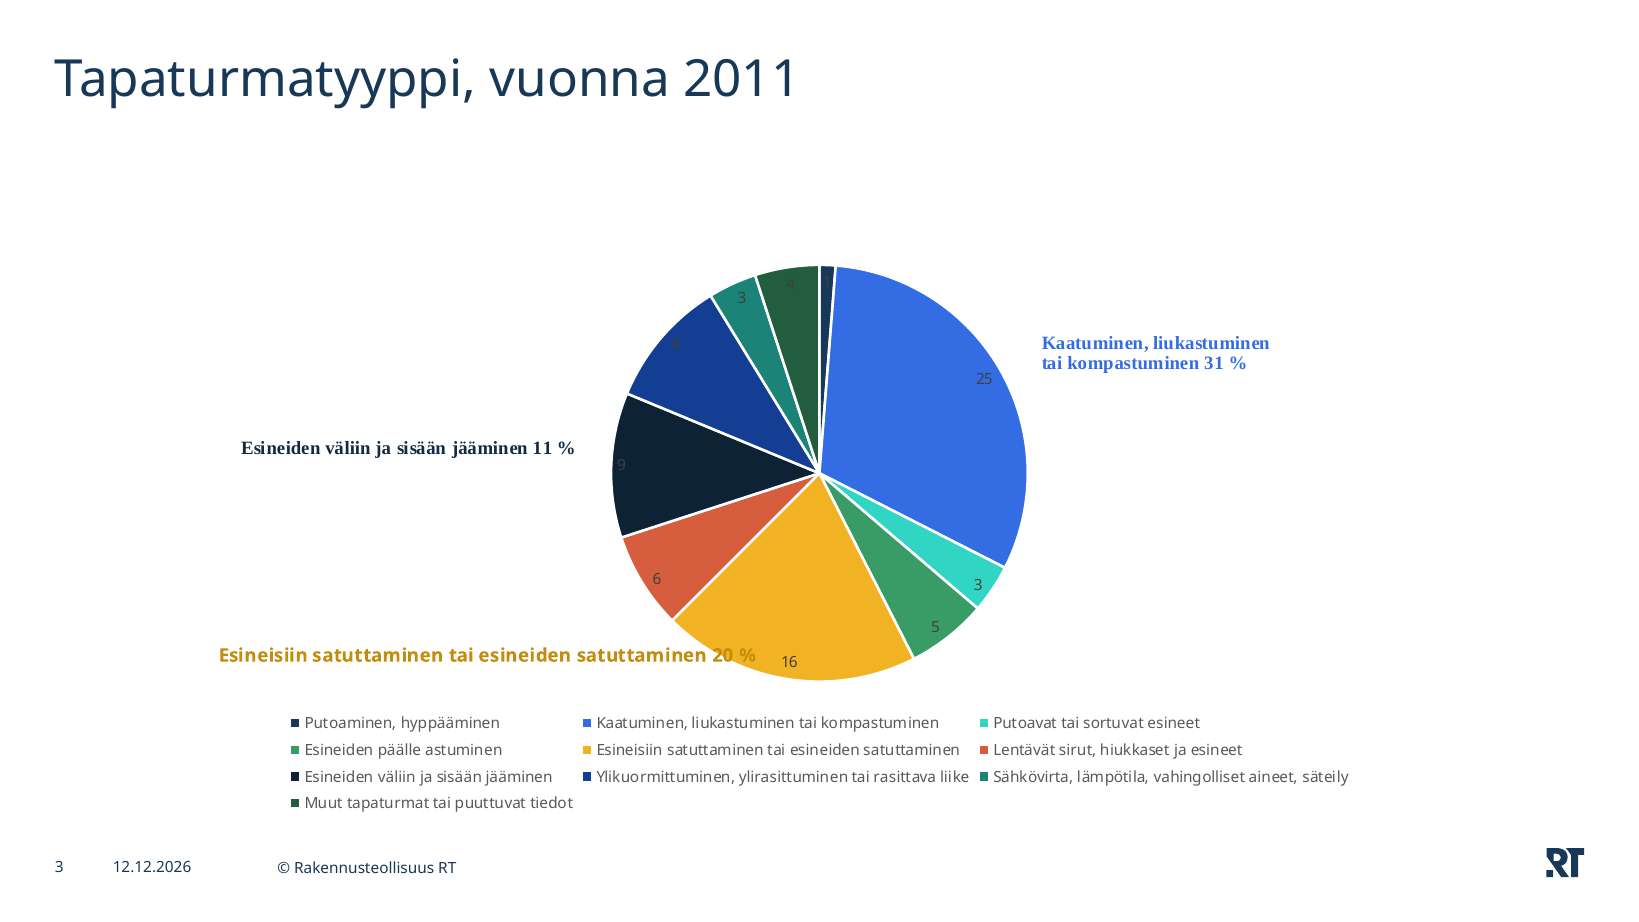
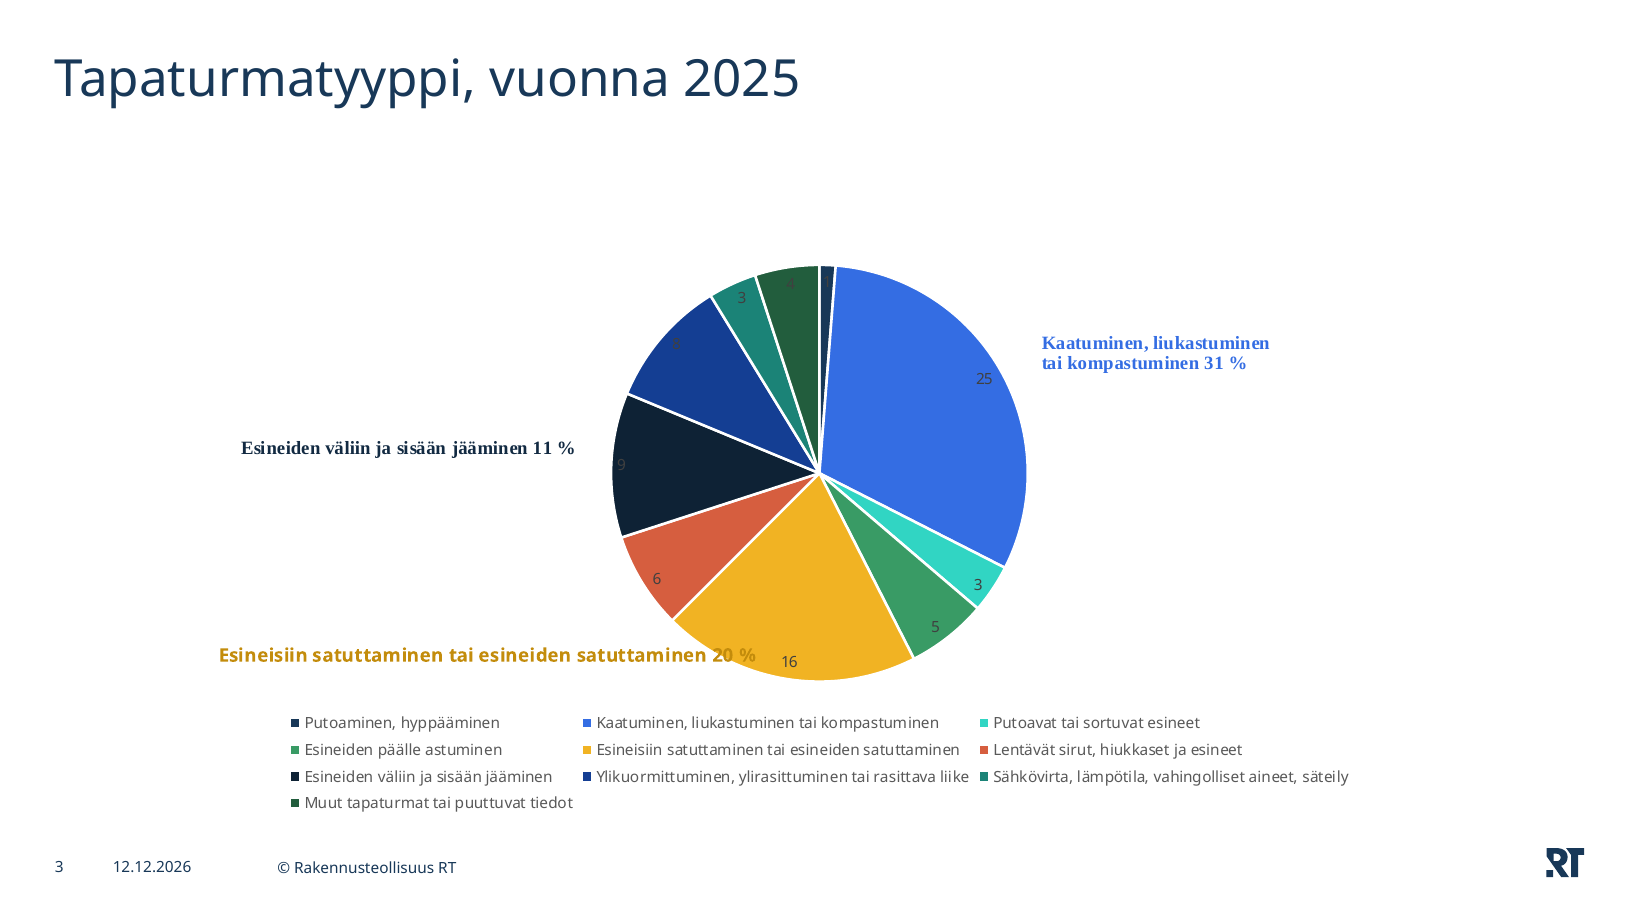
2011: 2011 -> 2025 (742, 79)
